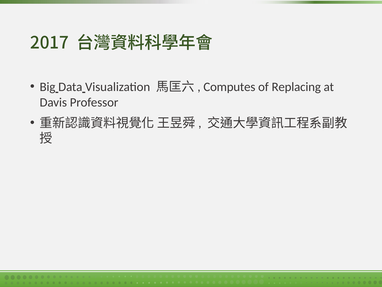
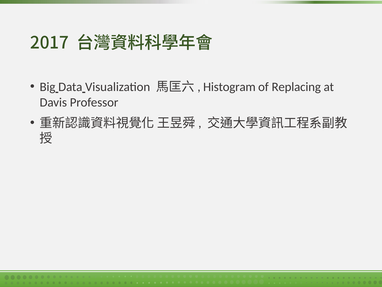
Computes: Computes -> Histogram (229, 87)
